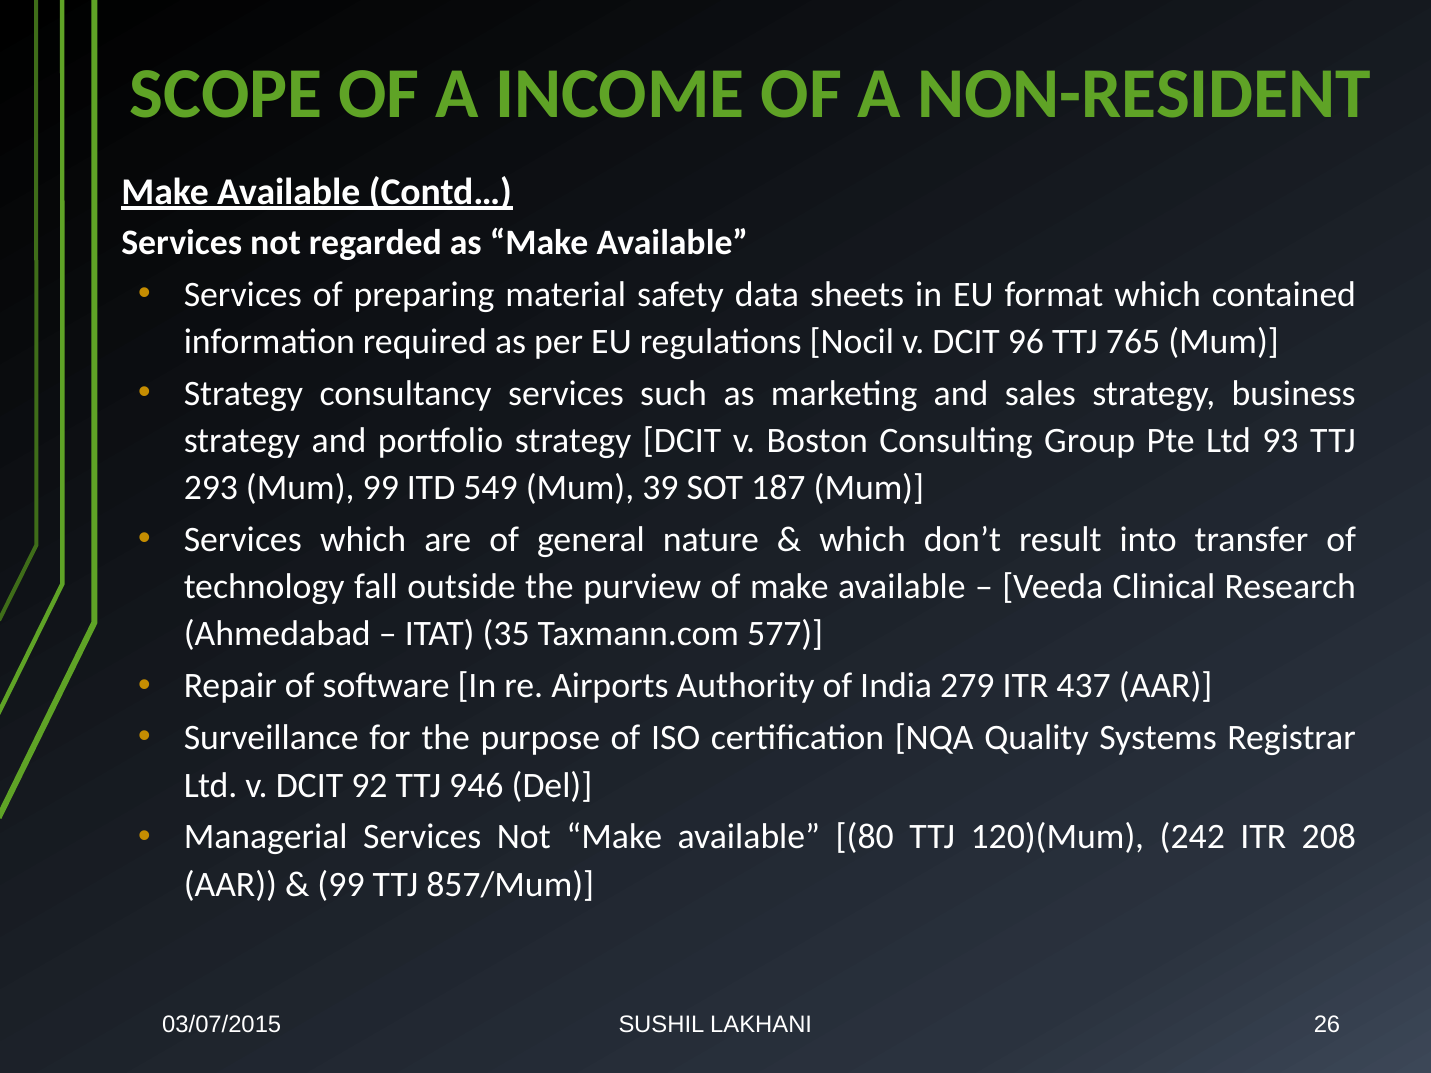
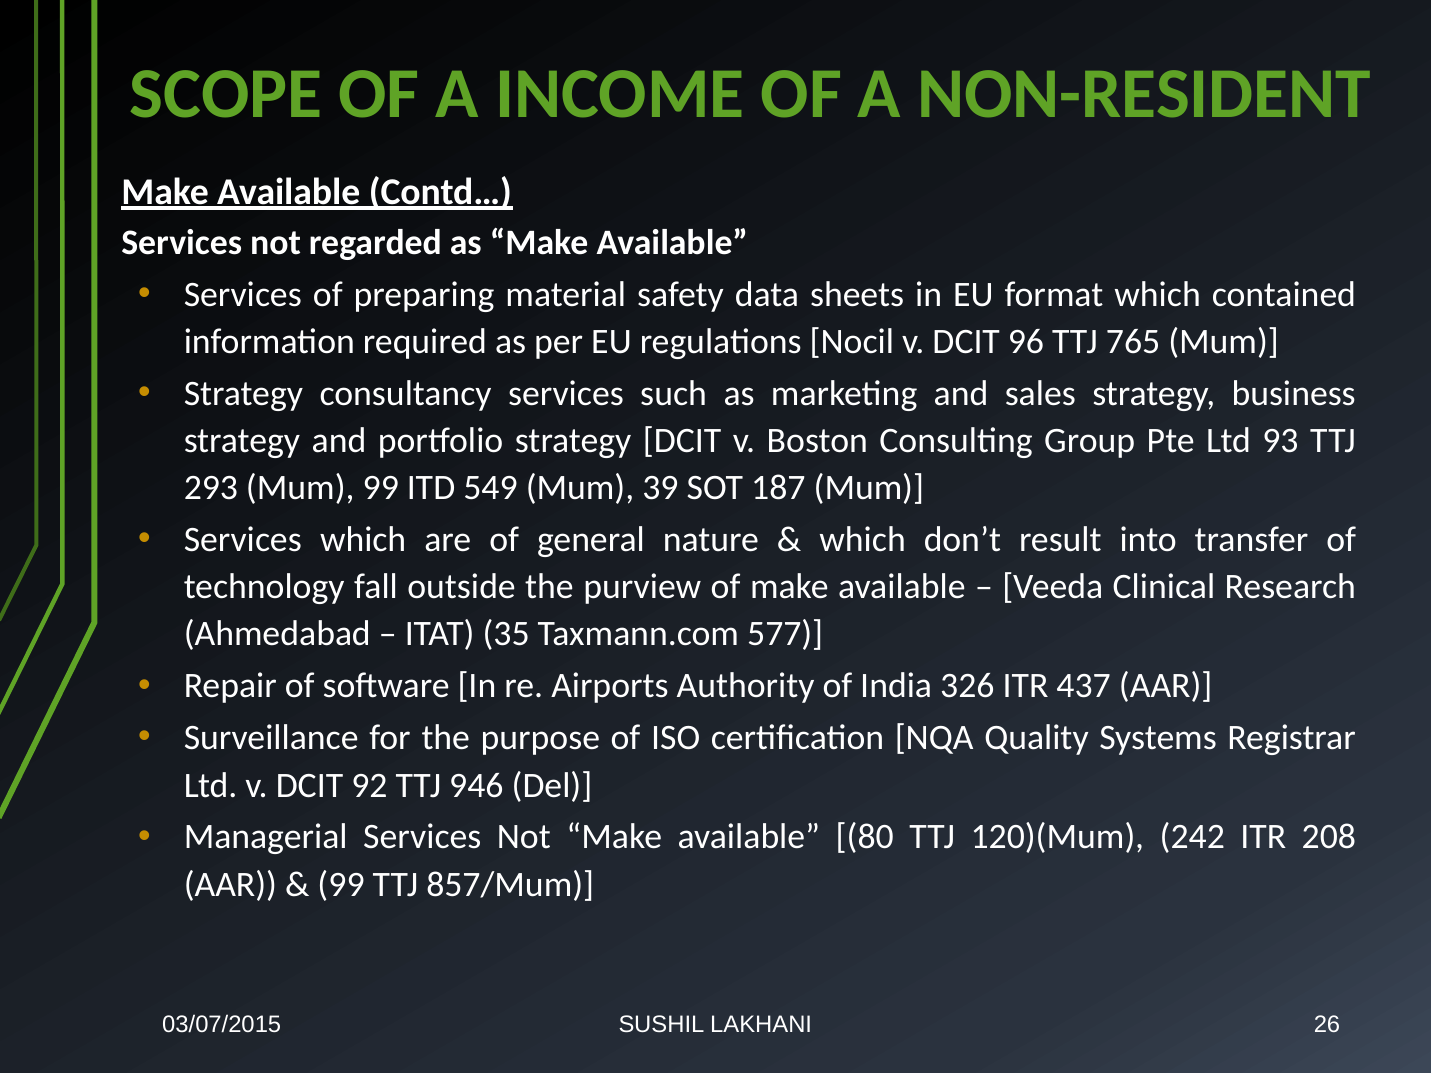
279: 279 -> 326 (967, 686)
